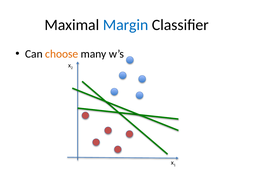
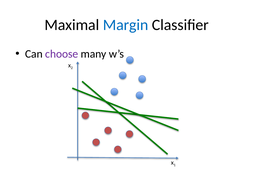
choose colour: orange -> purple (62, 54)
